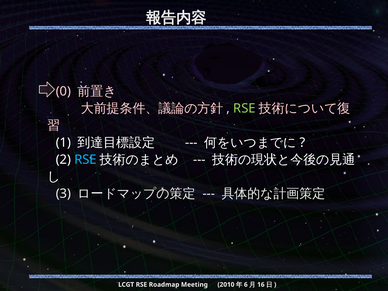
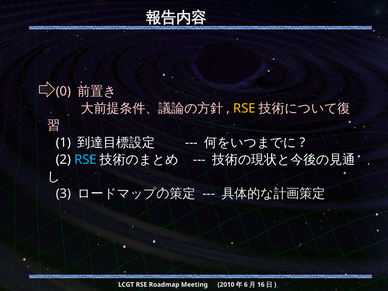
RSE colour: light green -> yellow (244, 108)
